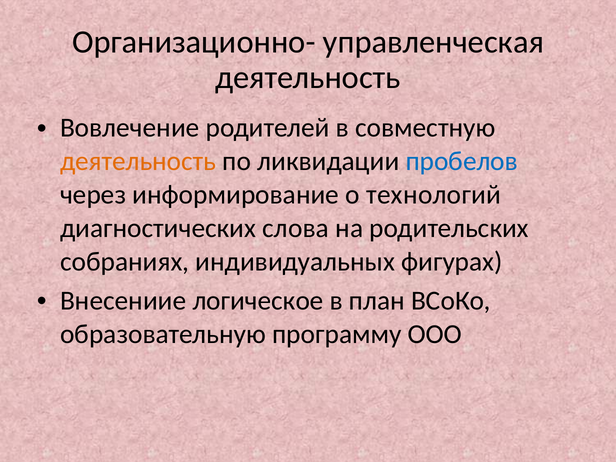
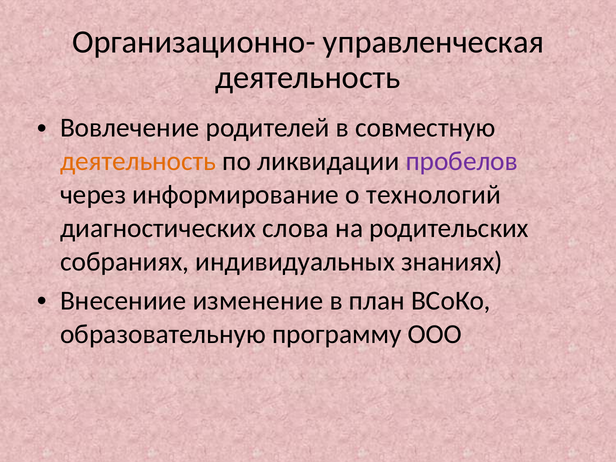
пробелов colour: blue -> purple (462, 161)
фигурах: фигурах -> знаниях (452, 262)
логическое: логическое -> изменение (258, 301)
